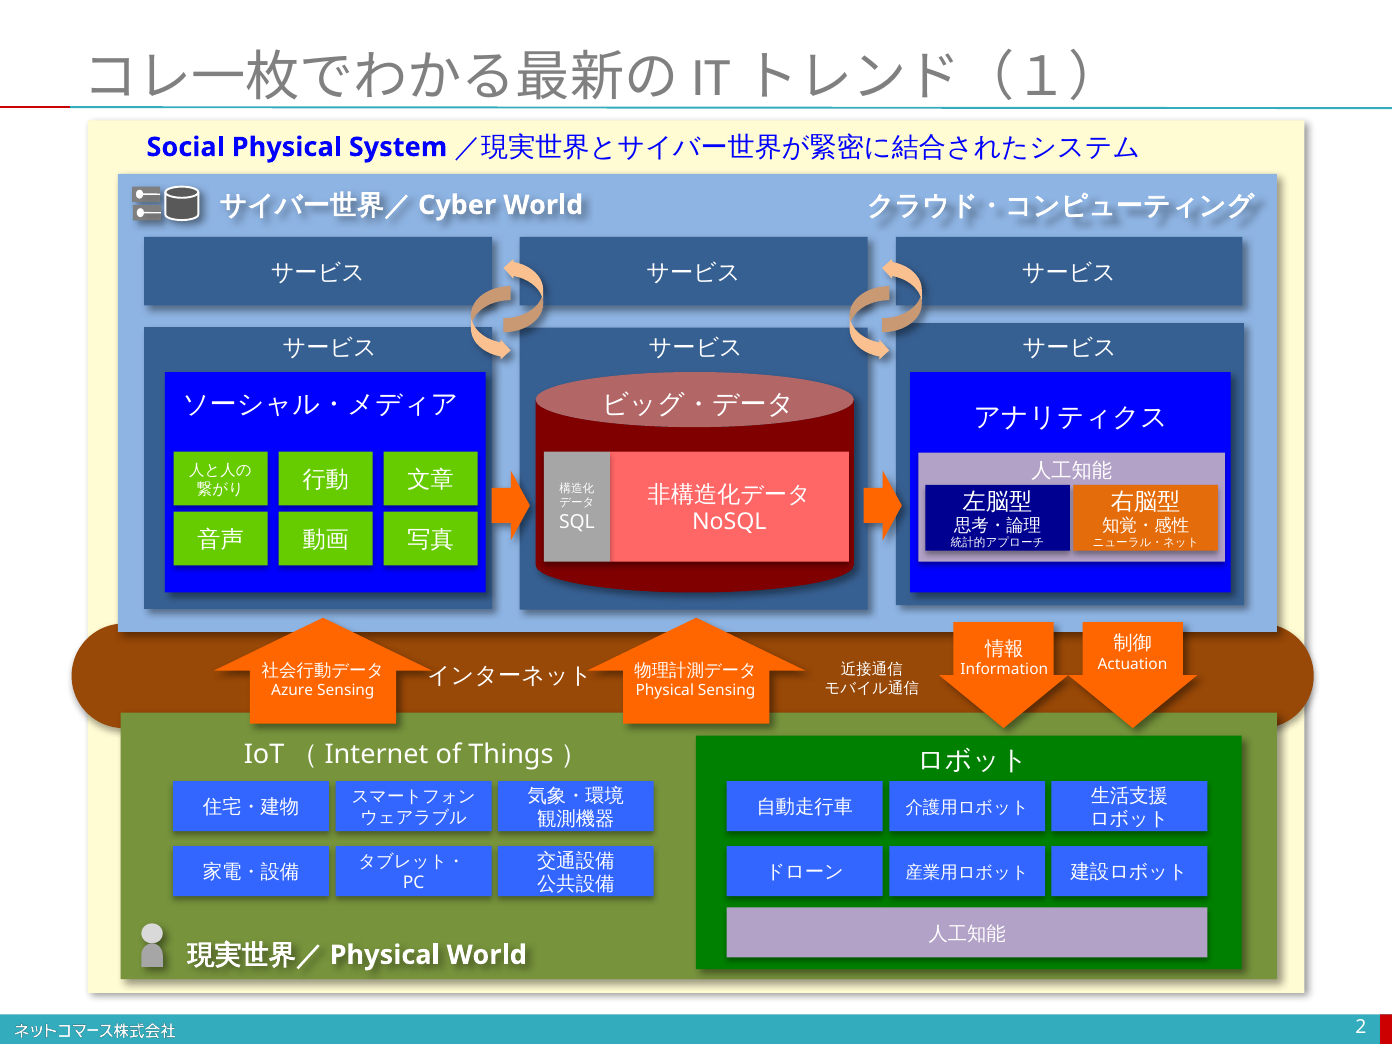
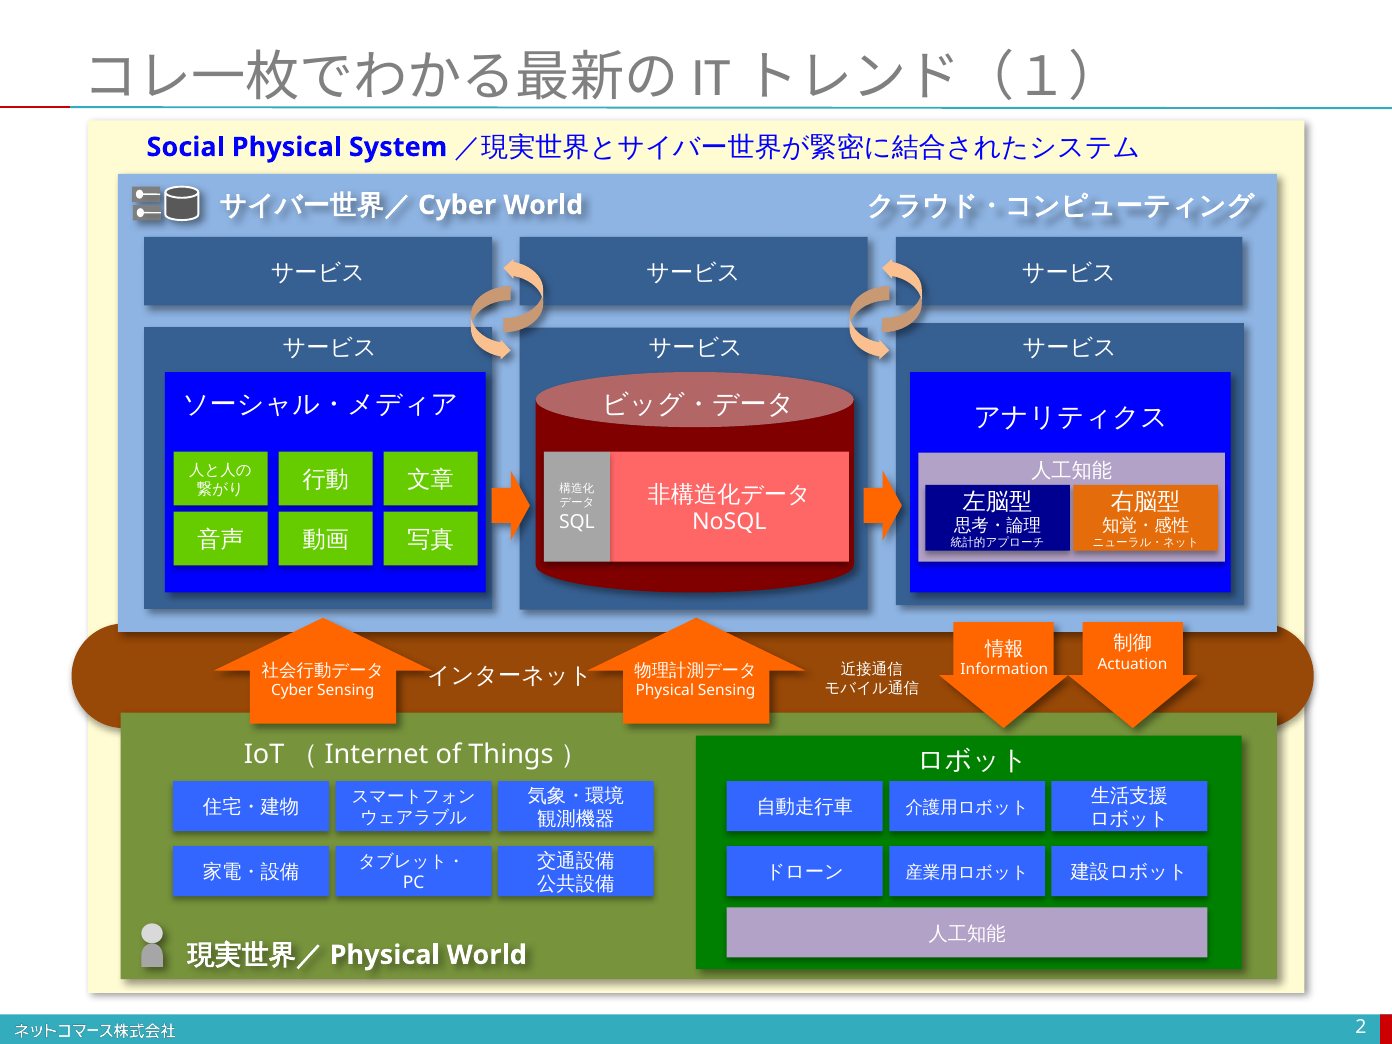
Azure: Azure -> Cyber (292, 691)
